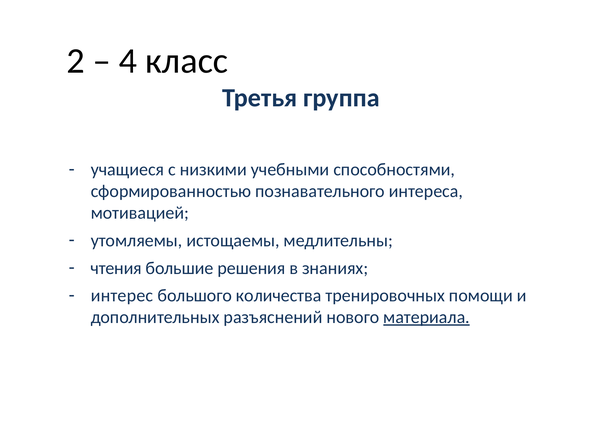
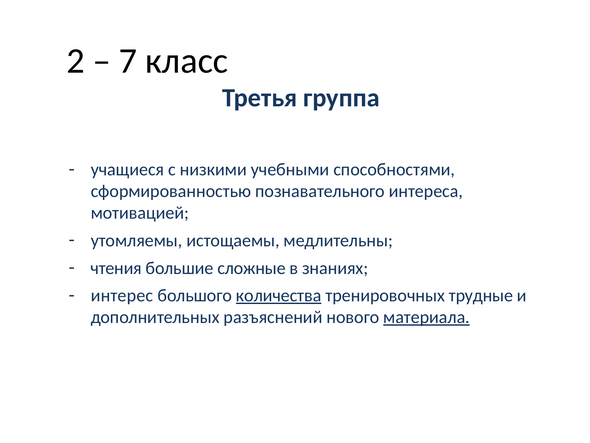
4: 4 -> 7 (128, 61)
решения: решения -> сложные (252, 268)
количества underline: none -> present (279, 295)
помощи: помощи -> трудные (481, 295)
